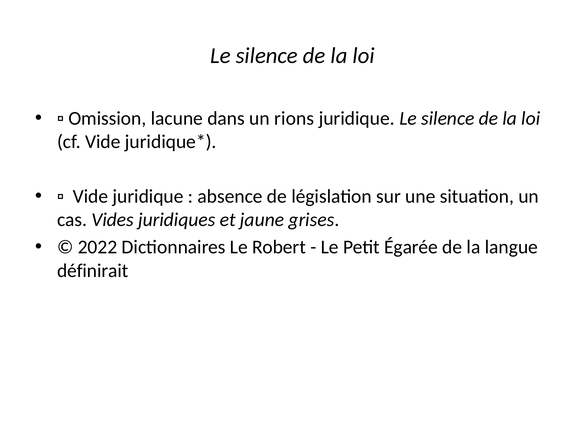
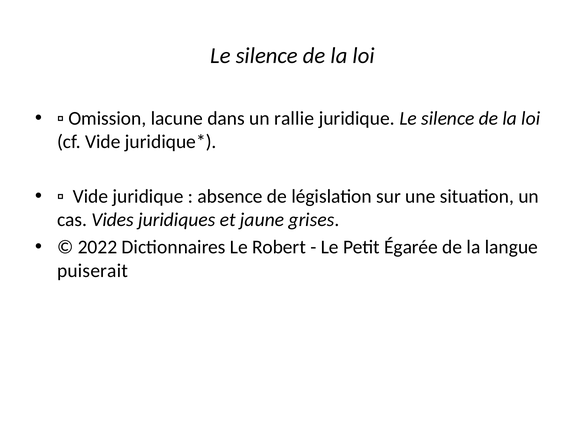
rions: rions -> rallie (294, 118)
définirait: définirait -> puiserait (93, 270)
